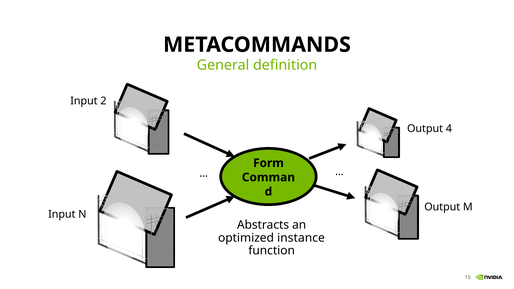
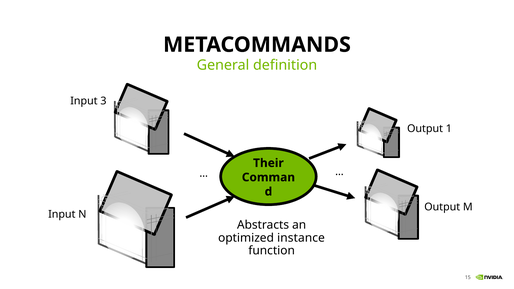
2: 2 -> 3 (103, 101)
4: 4 -> 1 (449, 129)
Form: Form -> Their (268, 163)
